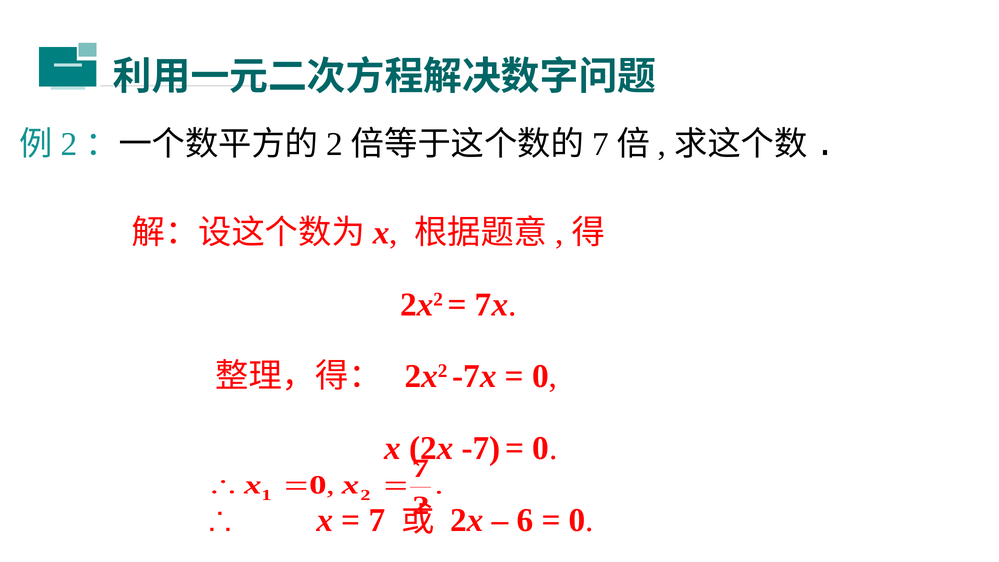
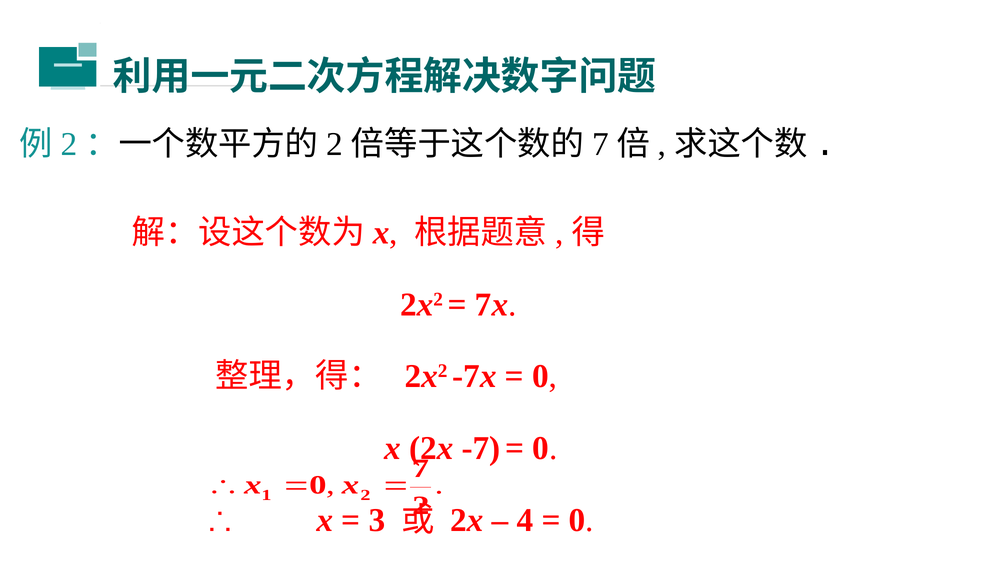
7: 7 -> 3 (377, 520)
6: 6 -> 4 (525, 520)
